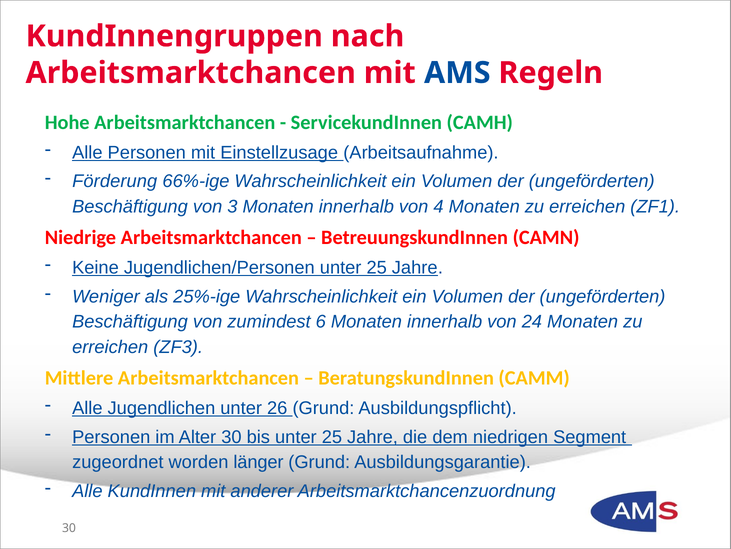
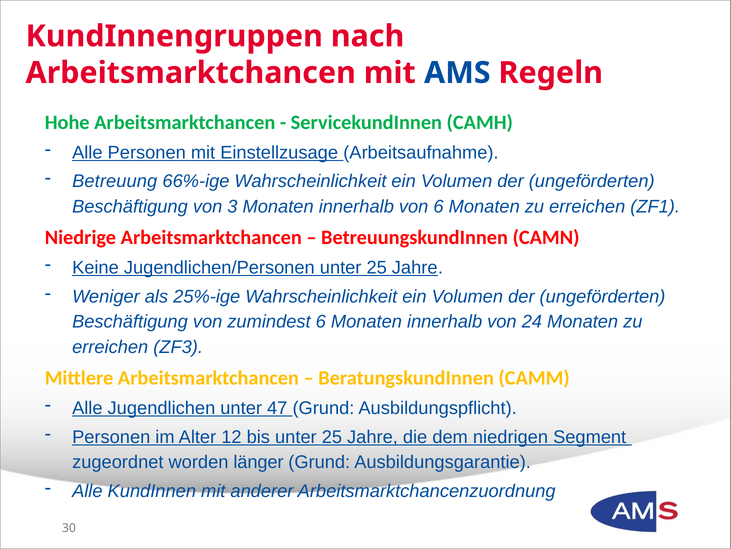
Förderung: Förderung -> Betreuung (115, 181)
von 4: 4 -> 6 (439, 206)
26: 26 -> 47 (277, 408)
Alter 30: 30 -> 12 (231, 436)
